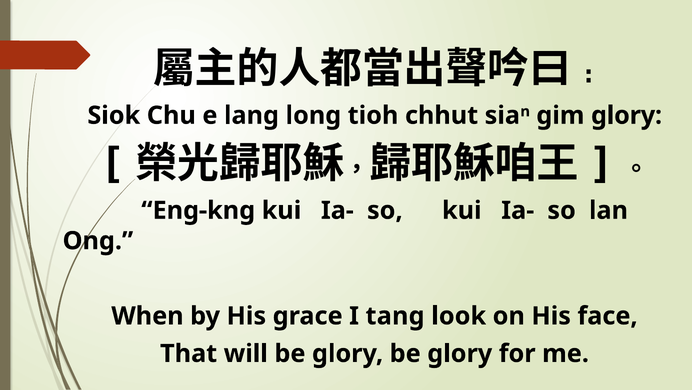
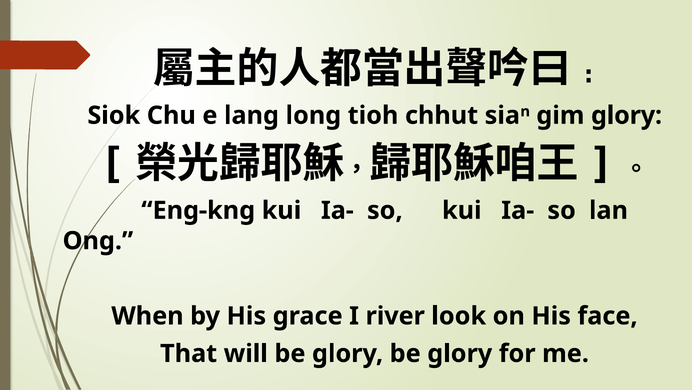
tang: tang -> river (395, 315)
